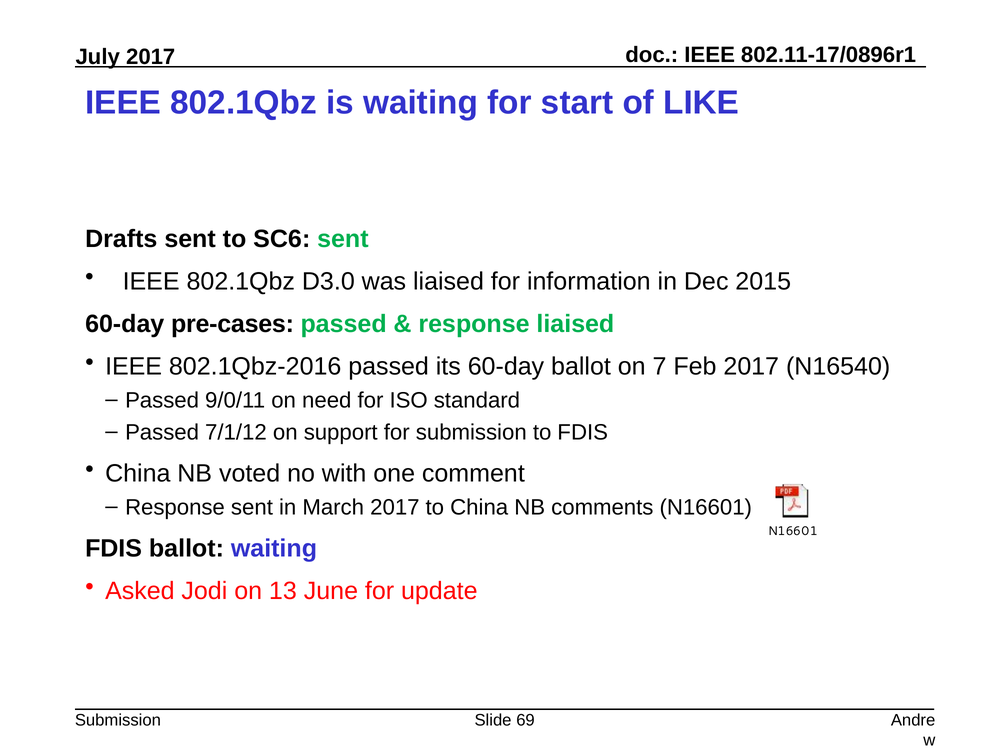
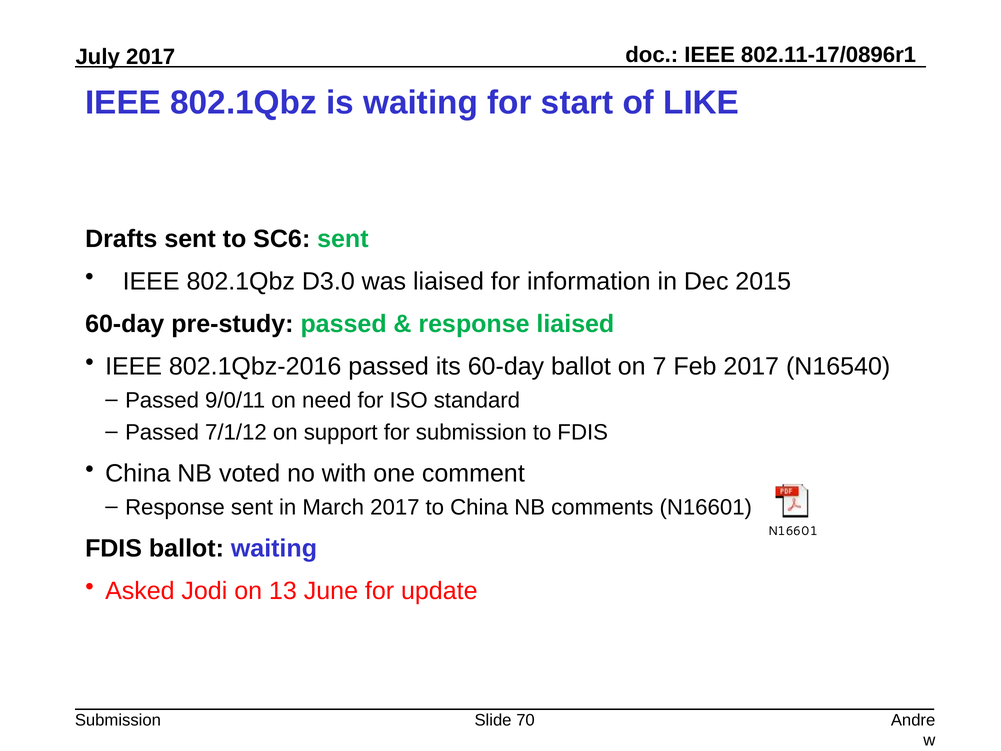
pre-cases: pre-cases -> pre-study (232, 324)
69: 69 -> 70 (526, 720)
